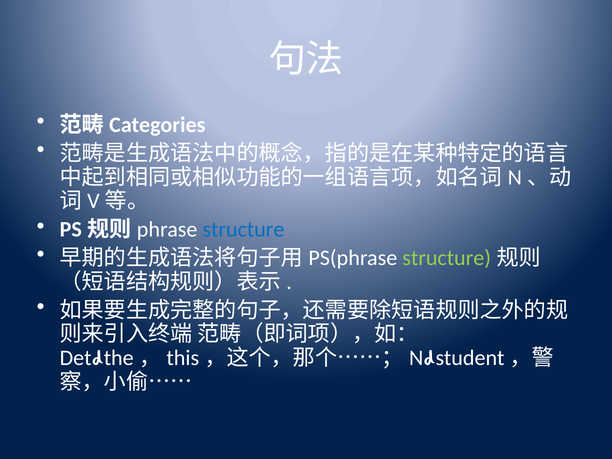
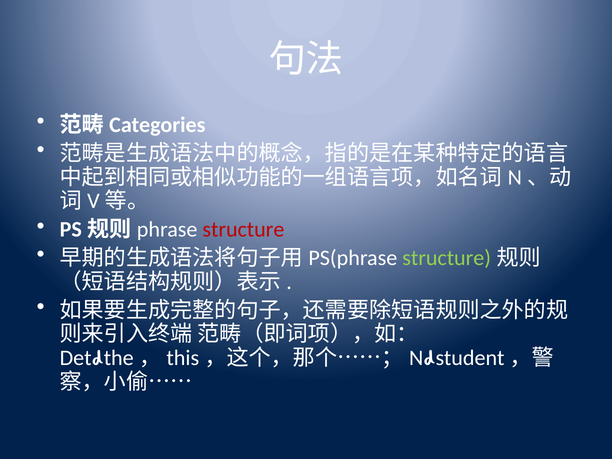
structure colour: blue -> red (243, 230)
